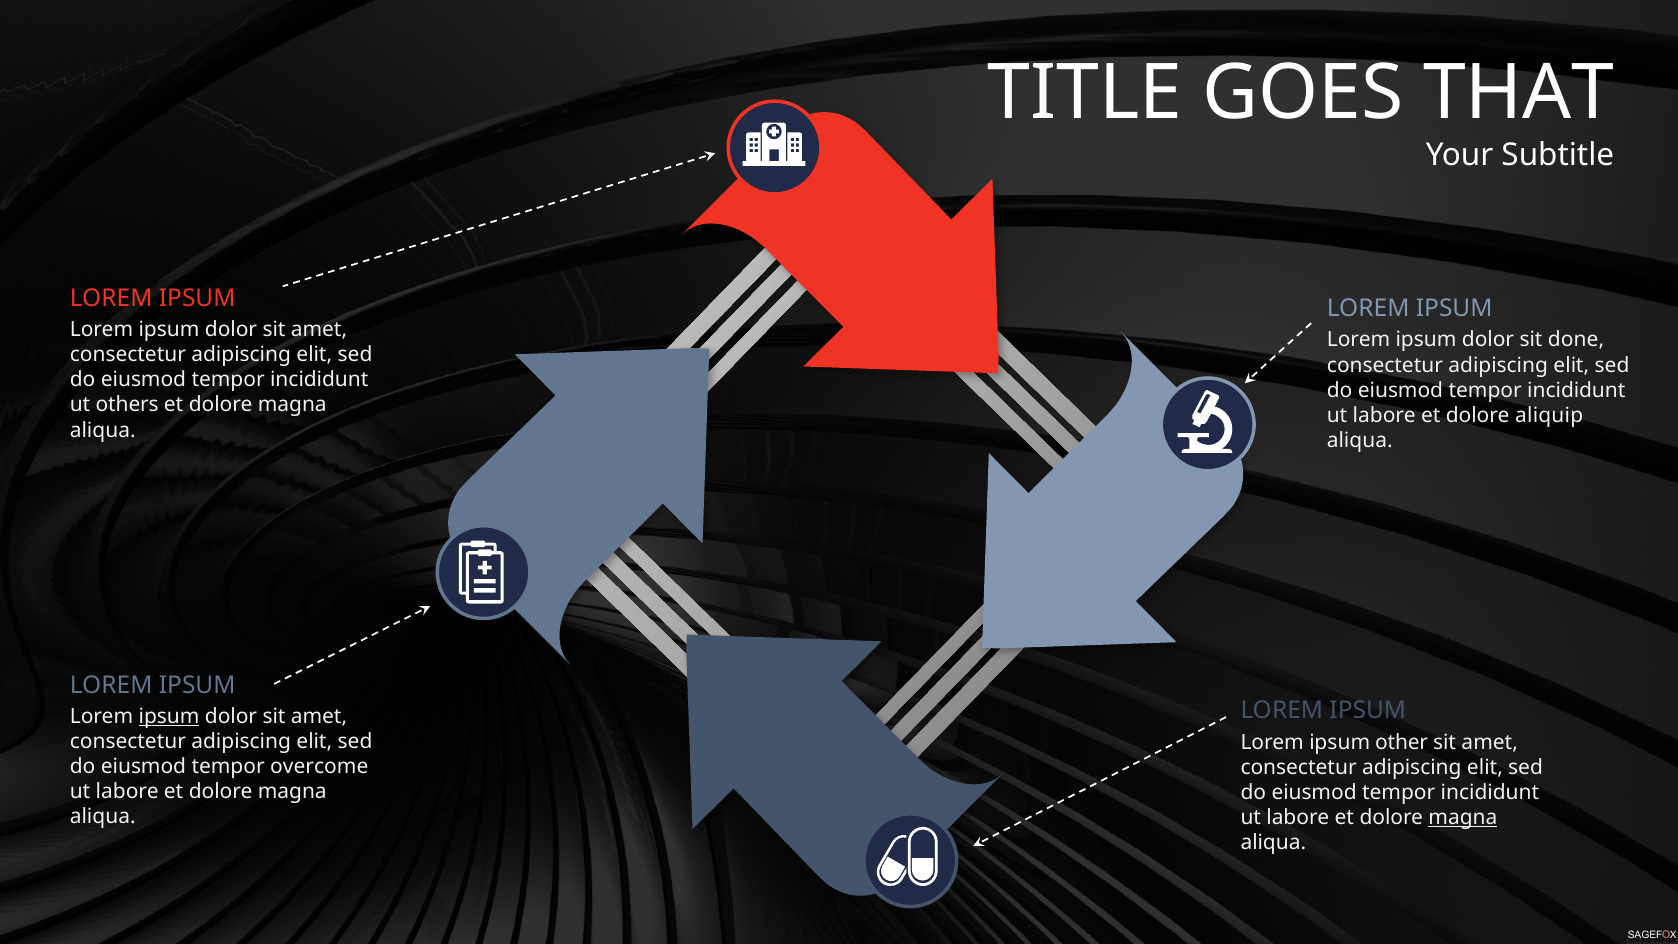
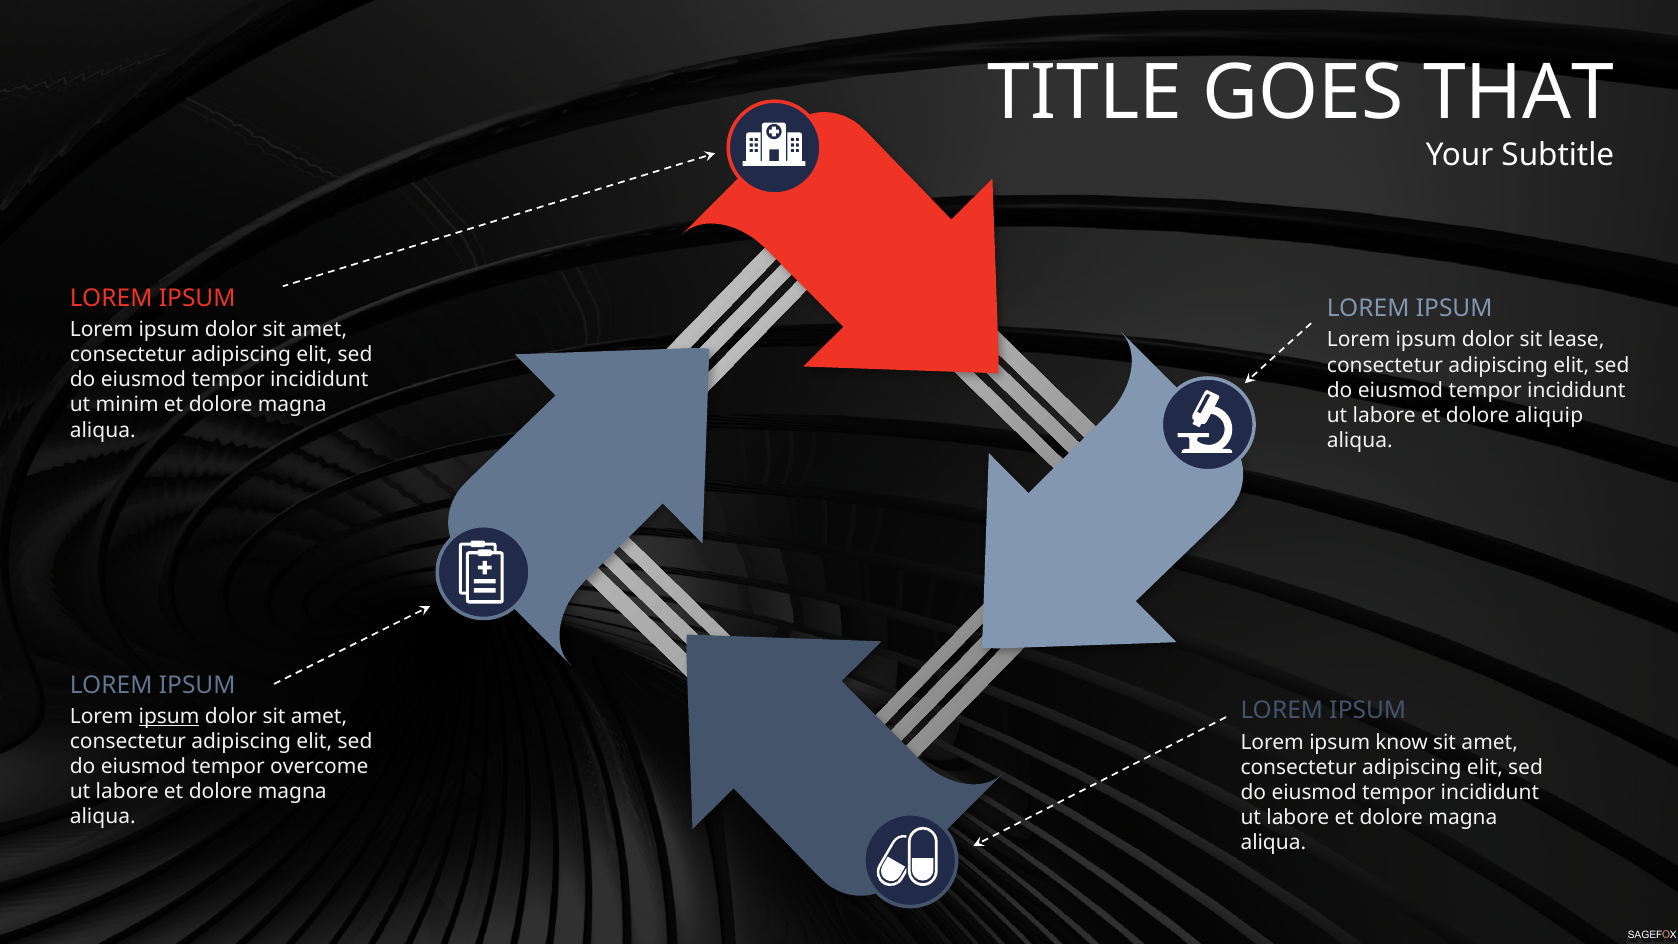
done: done -> lease (1576, 340)
others: others -> minim (127, 405)
other: other -> know (1402, 742)
magna underline: present -> none (1463, 817)
